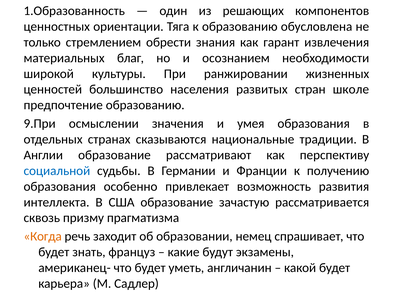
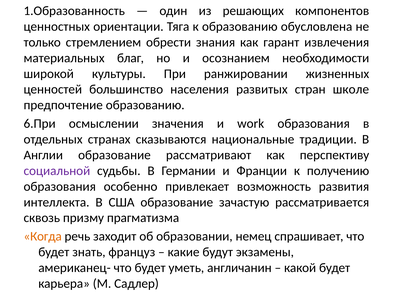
9.При: 9.При -> 6.При (40, 123)
умея: умея -> work (251, 123)
социальной colour: blue -> purple (57, 171)
